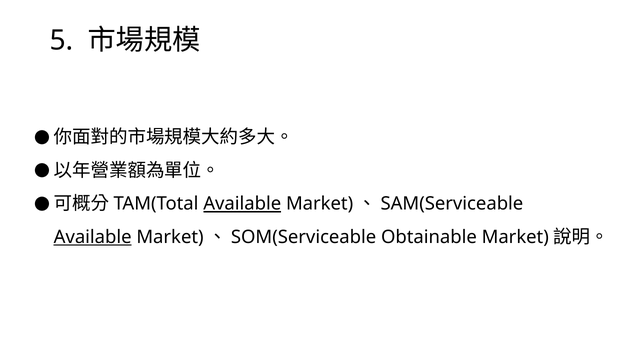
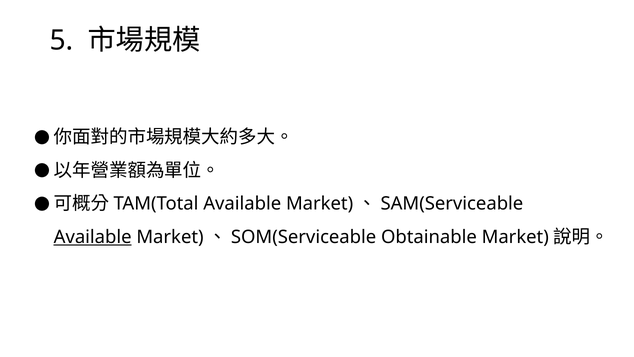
Available underline: present -> none (242, 204)
